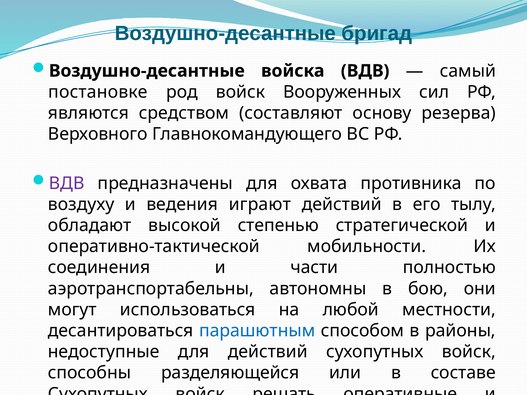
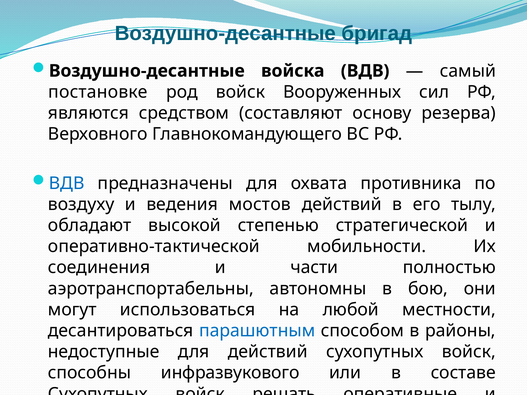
ВДВ colour: purple -> blue (67, 183)
играют: играют -> мостов (260, 204)
разделяющейся: разделяющейся -> инфразвукового (230, 373)
